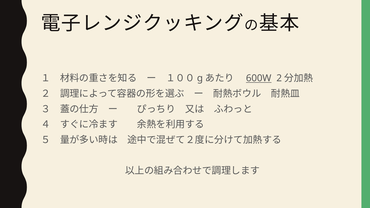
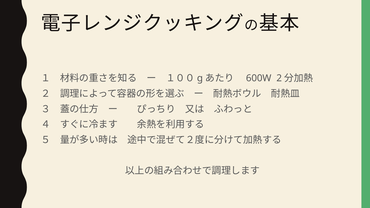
600W underline: present -> none (259, 78)
